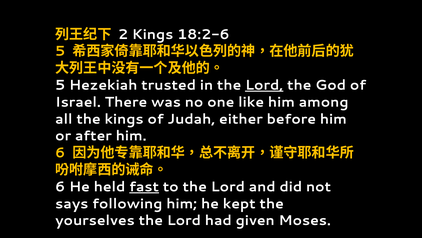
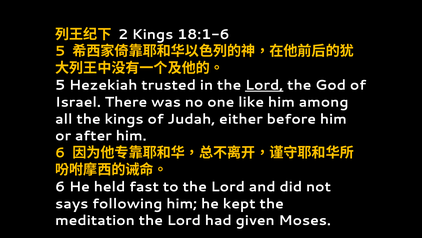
18:2-6: 18:2-6 -> 18:1-6 (203, 34)
fast underline: present -> none (144, 186)
yourselves: yourselves -> meditation (95, 220)
